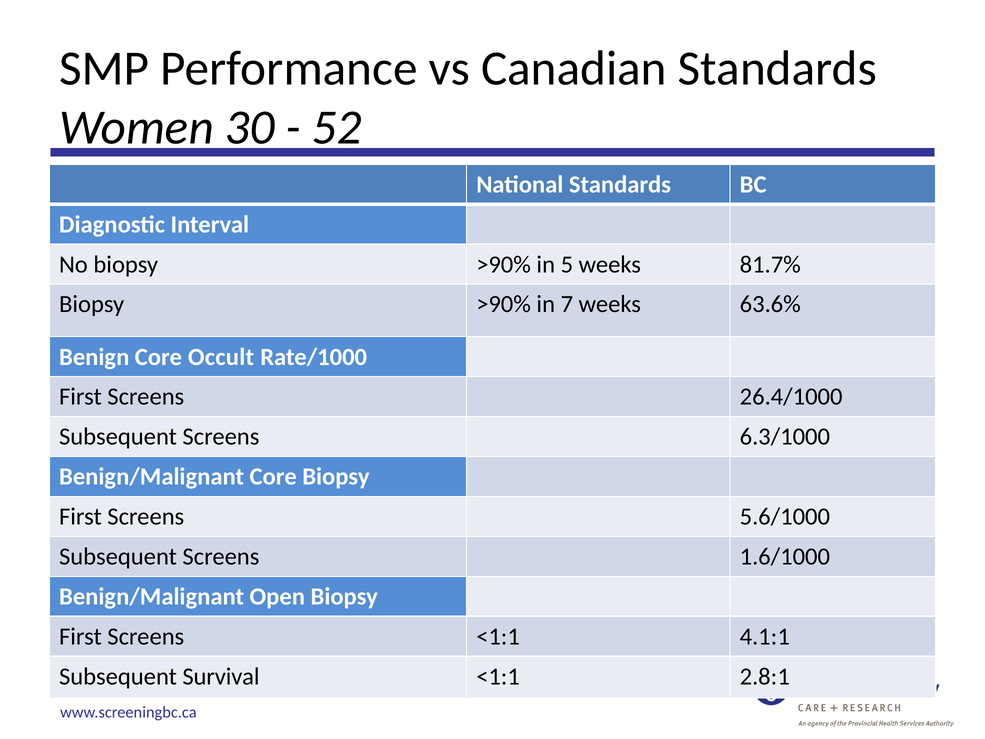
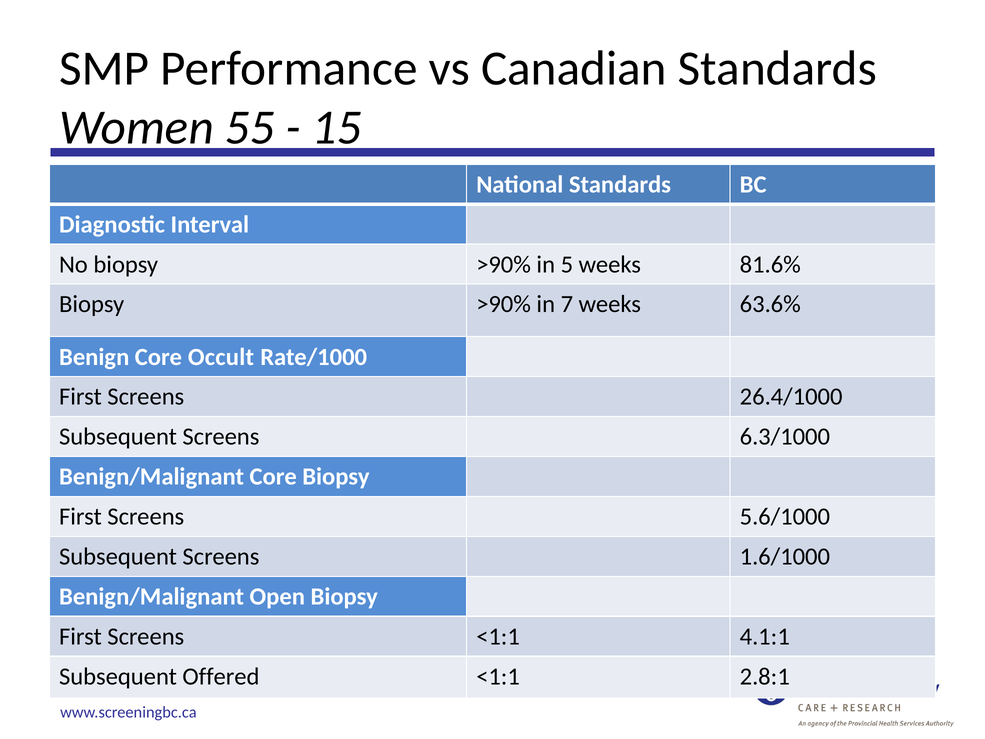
30: 30 -> 55 (250, 127)
52: 52 -> 15 (337, 127)
81.7%: 81.7% -> 81.6% (770, 264)
Survival: Survival -> Offered (221, 676)
